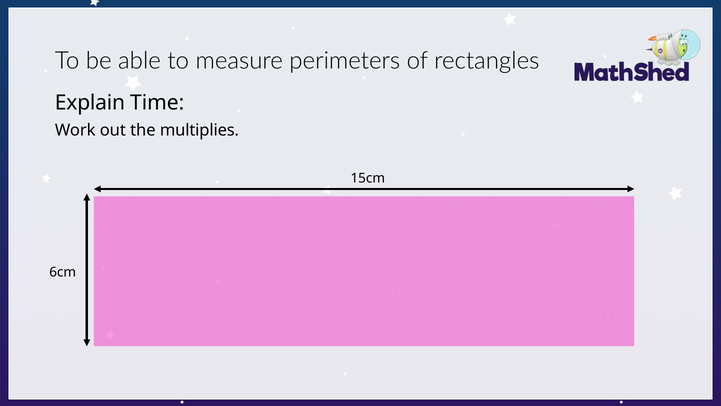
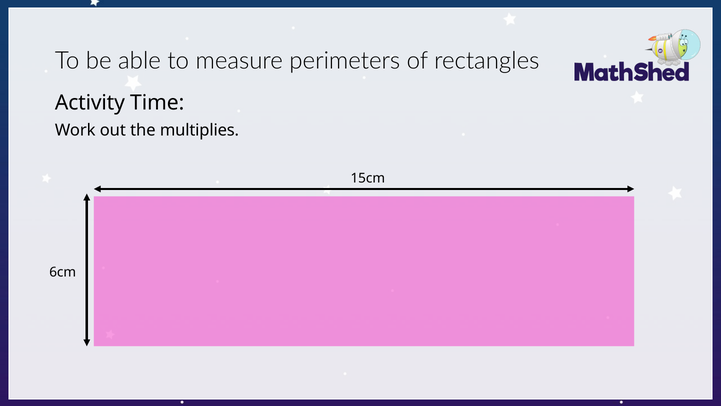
Explain: Explain -> Activity (90, 102)
